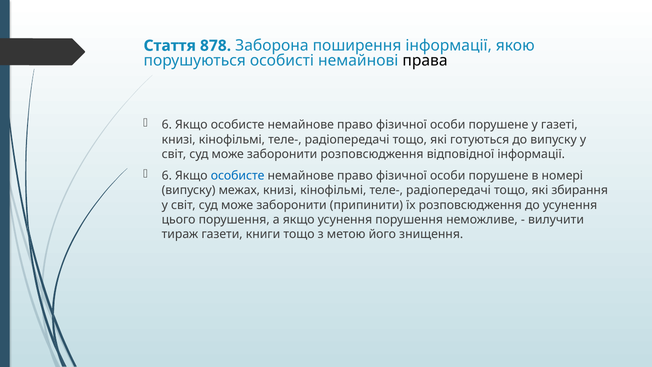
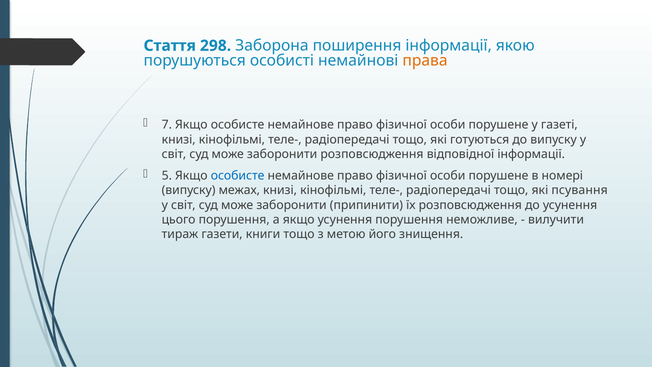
878: 878 -> 298 (216, 46)
права colour: black -> orange (425, 61)
6: 6 -> 7 (167, 125)
6: 6 -> 5 (167, 176)
збирання: збирання -> псування (580, 190)
